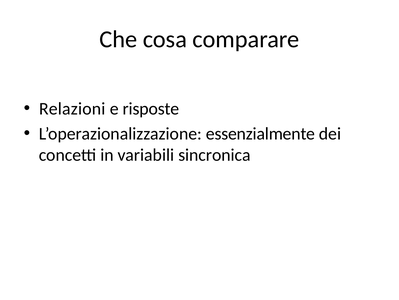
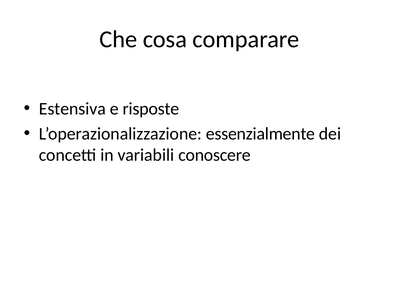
Relazioni: Relazioni -> Estensiva (72, 109)
sincronica: sincronica -> conoscere (214, 155)
